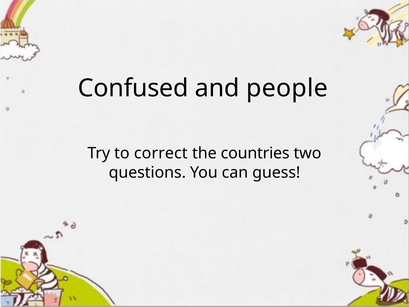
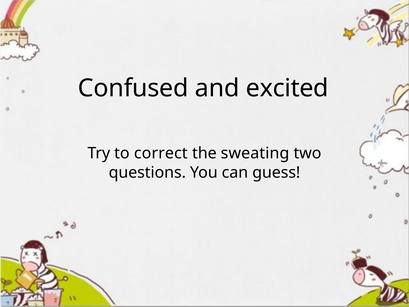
people: people -> excited (287, 88)
countries: countries -> sweating (255, 153)
